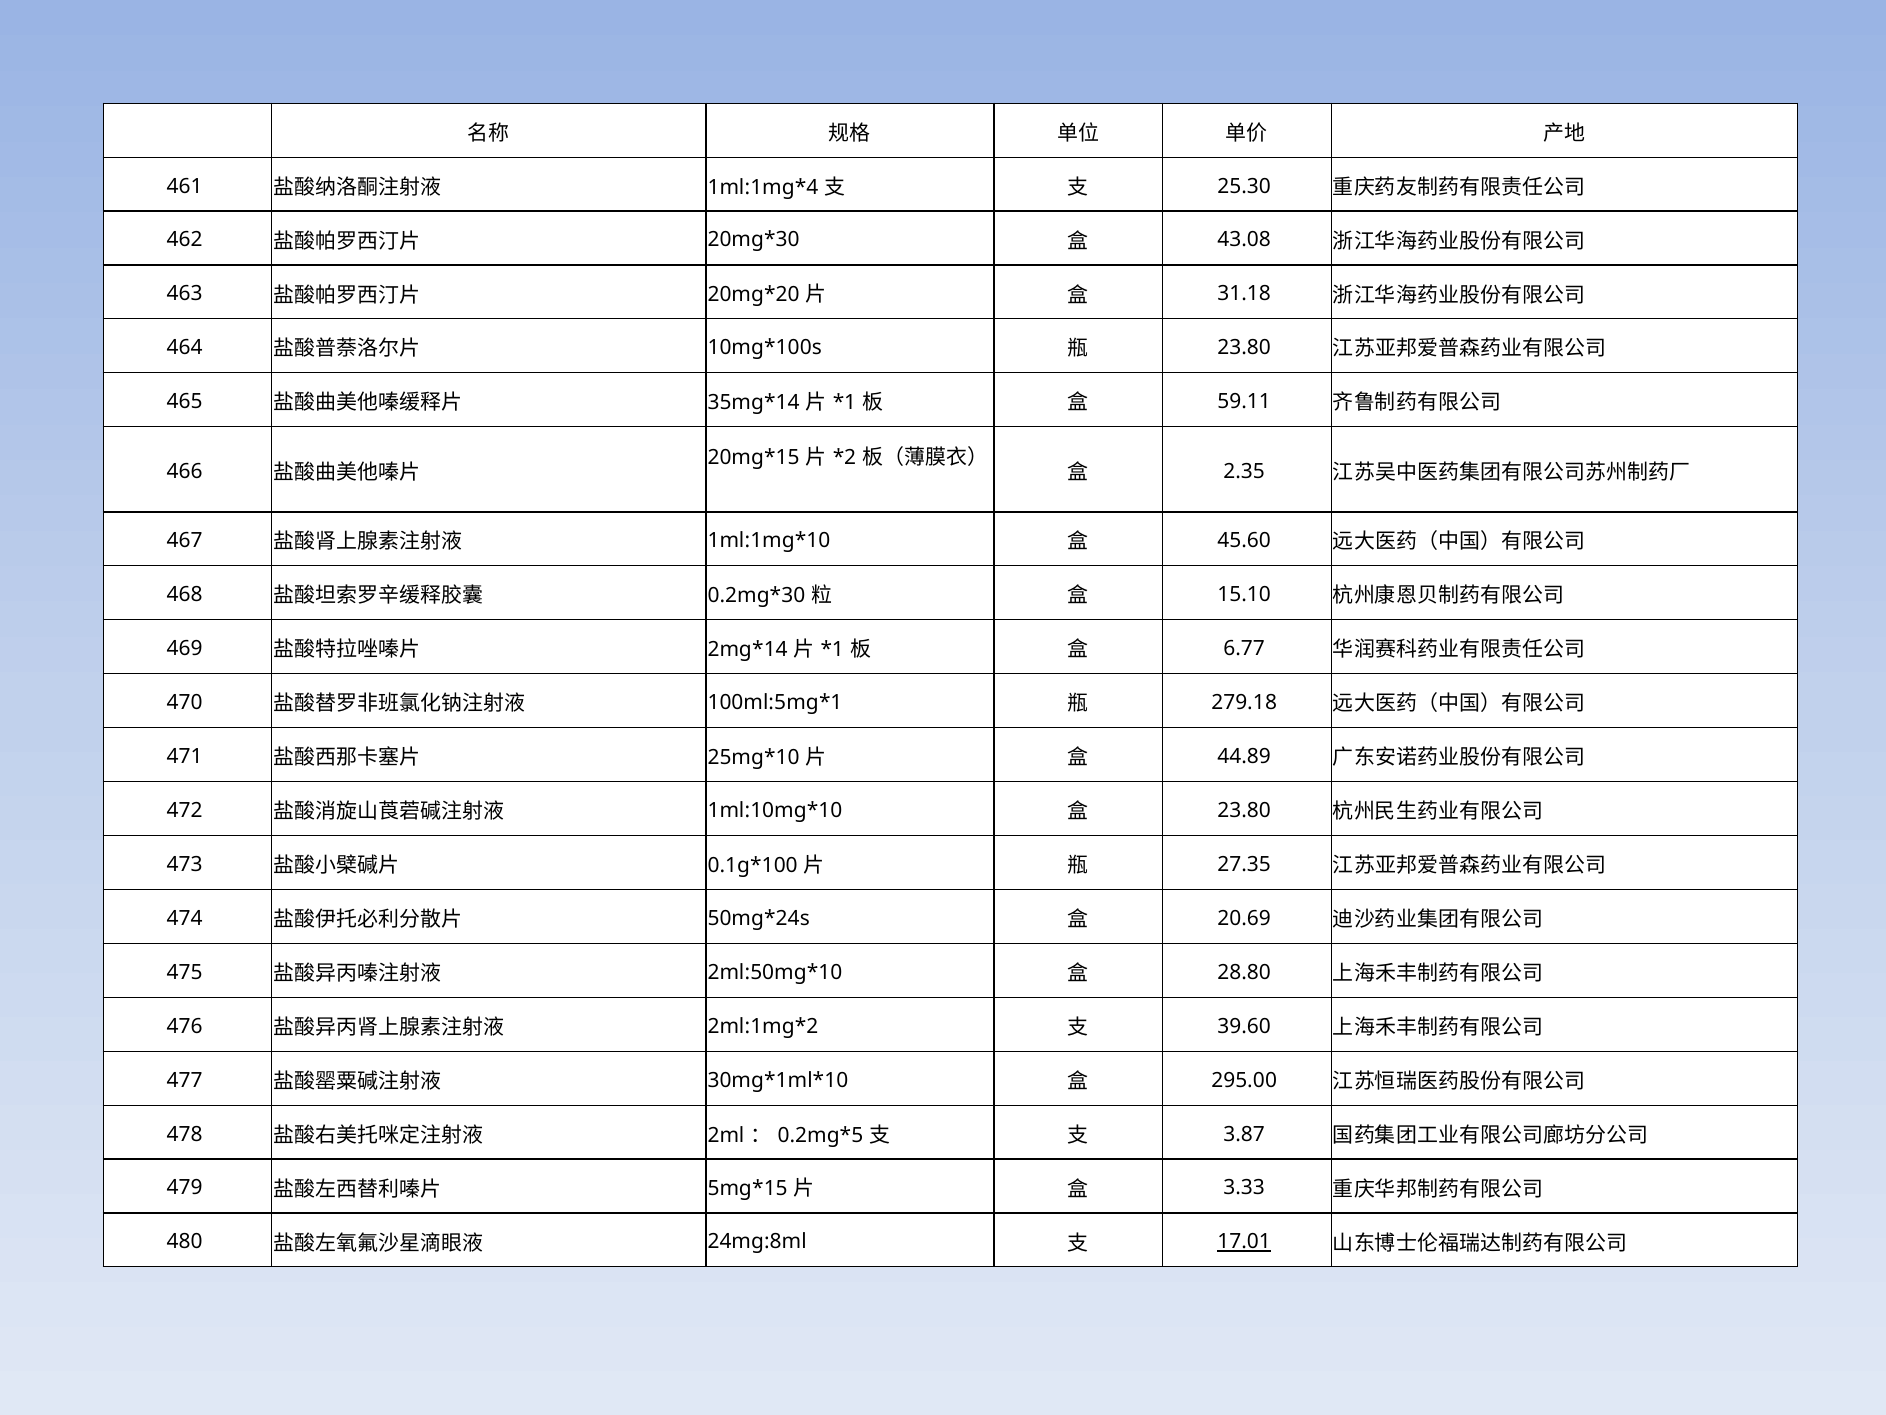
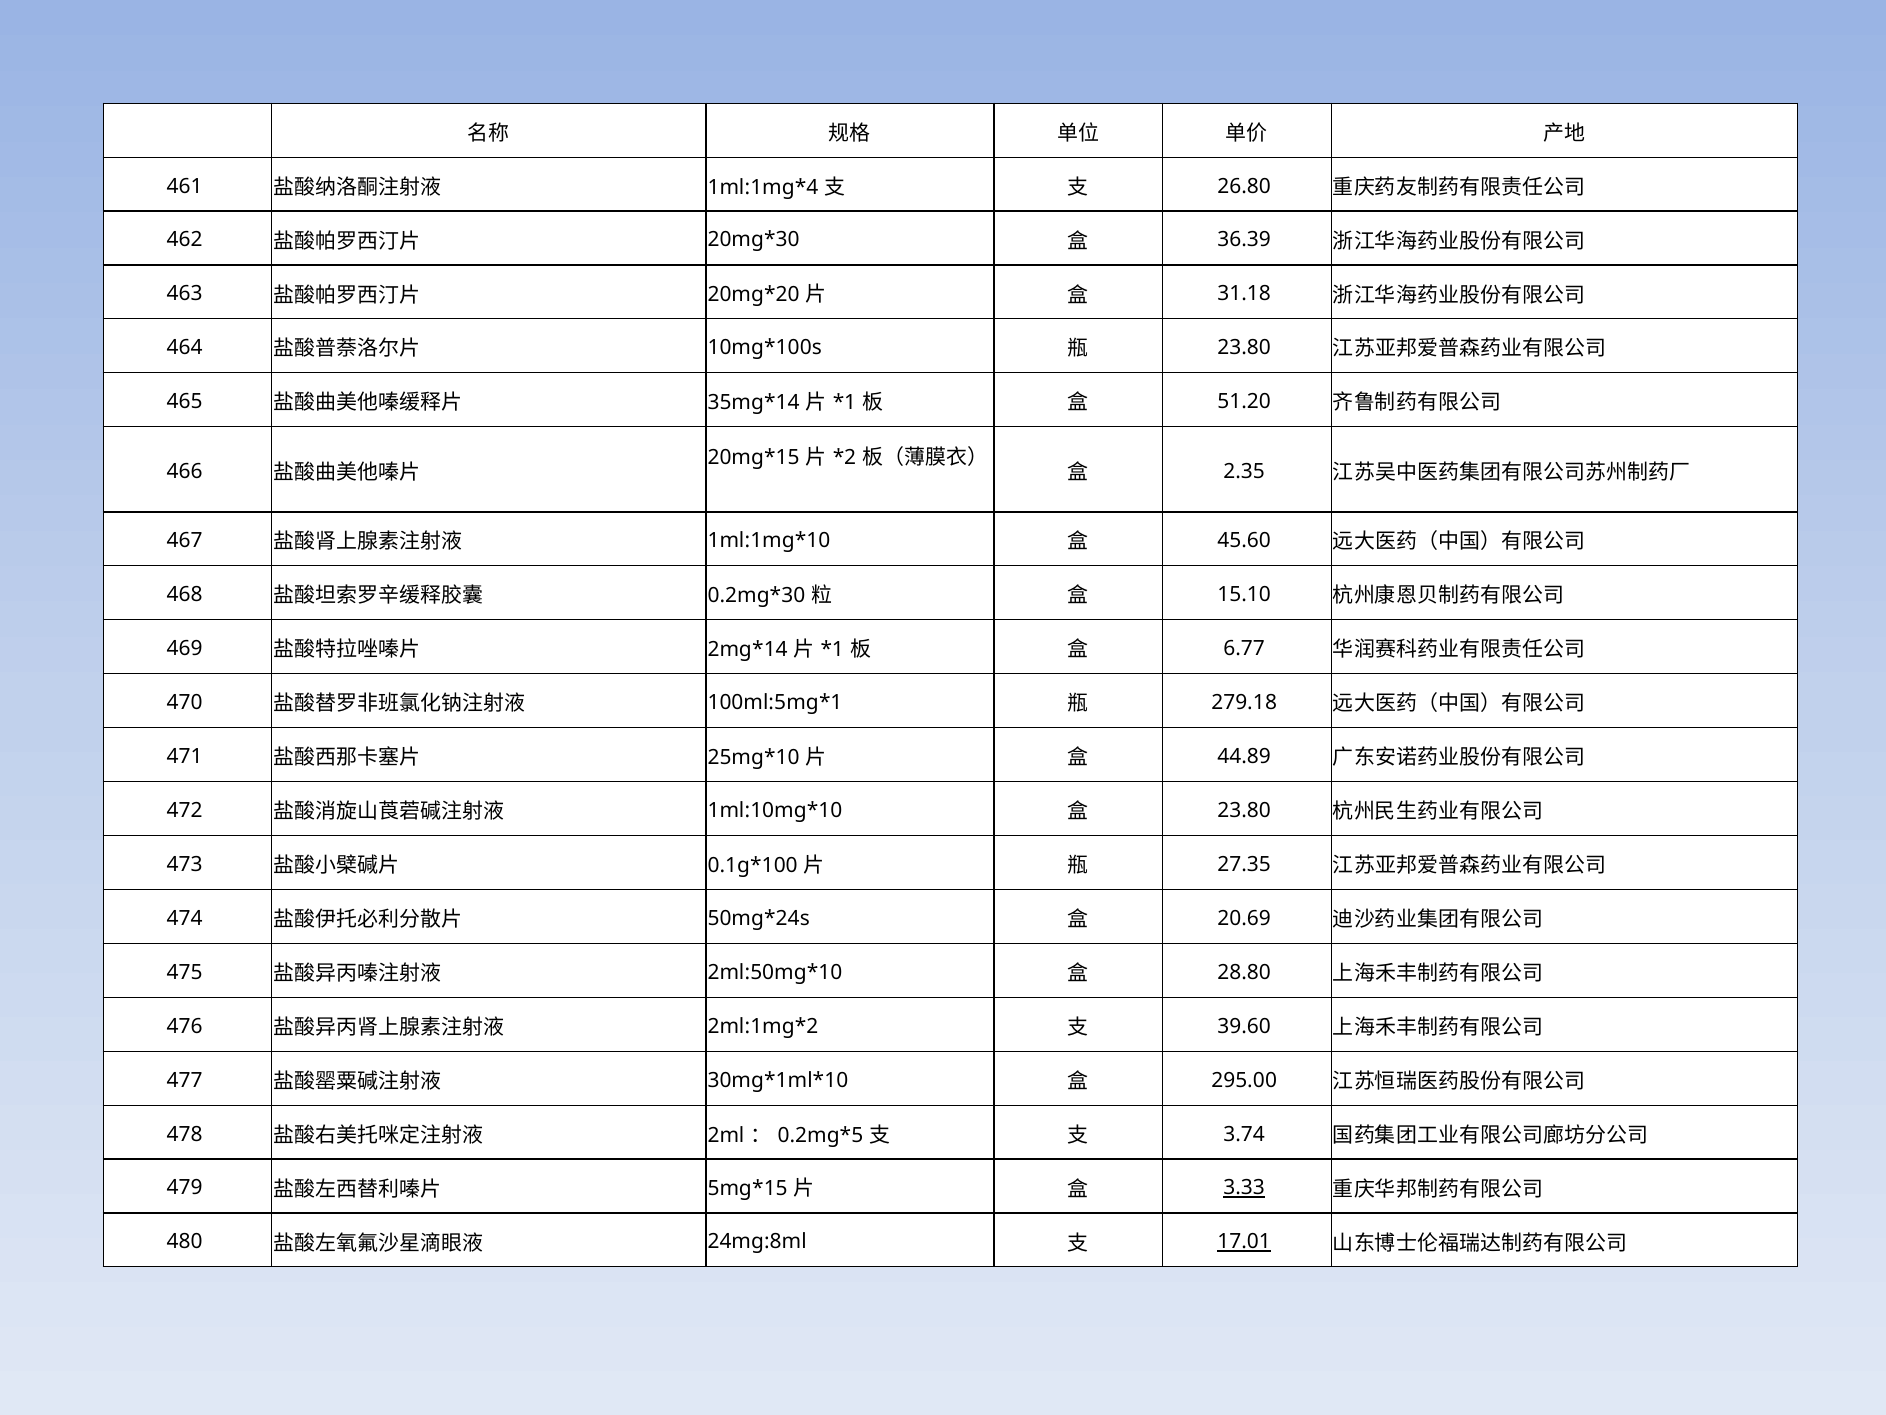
25.30: 25.30 -> 26.80 (1244, 186)
43.08: 43.08 -> 36.39 (1244, 240)
59.11: 59.11 -> 51.20 (1244, 402)
3.87: 3.87 -> 3.74 (1244, 1134)
3.33 underline: none -> present (1244, 1188)
